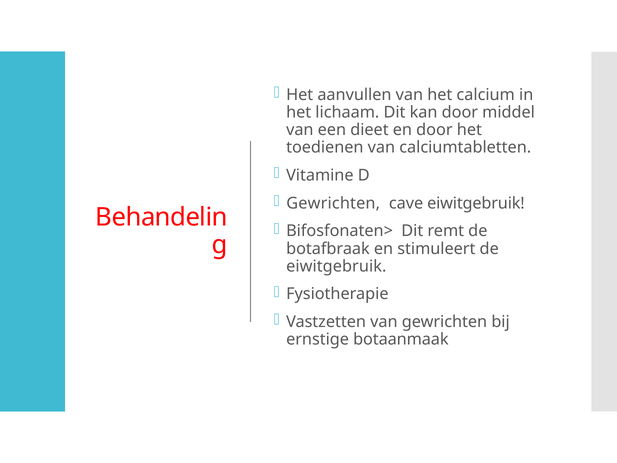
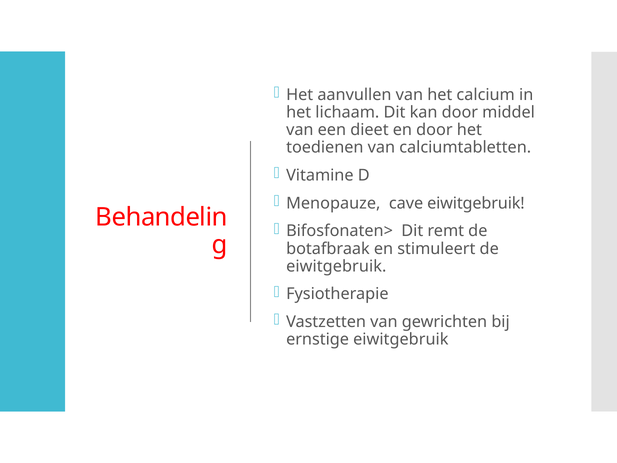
Gewrichten: Gewrichten -> Menopauze (333, 203)
ernstige botaanmaak: botaanmaak -> eiwitgebruik (401, 339)
